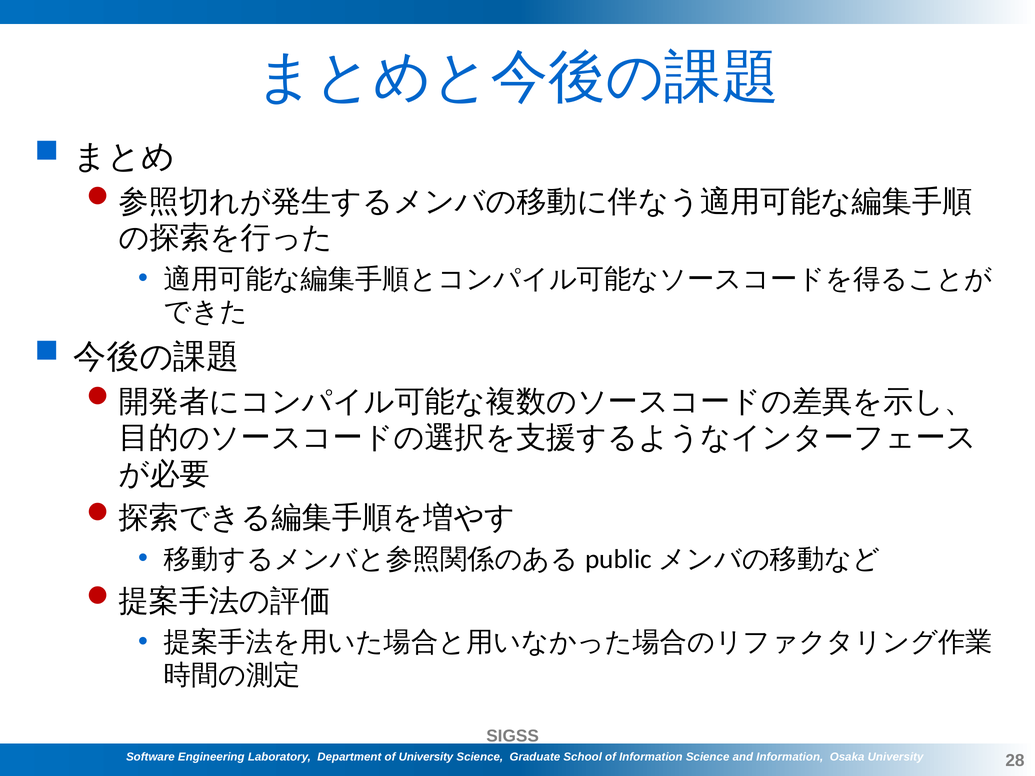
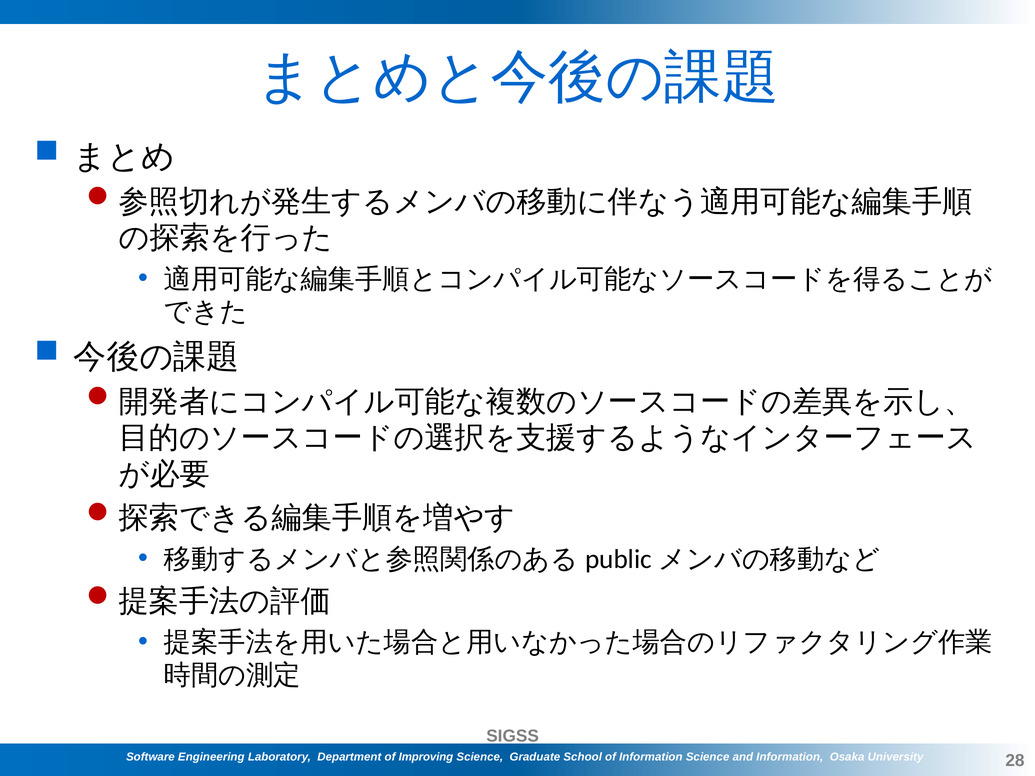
of University: University -> Improving (426, 757)
